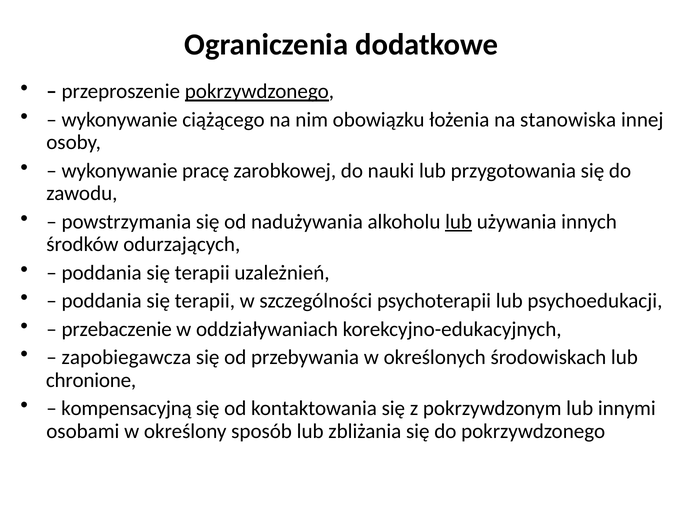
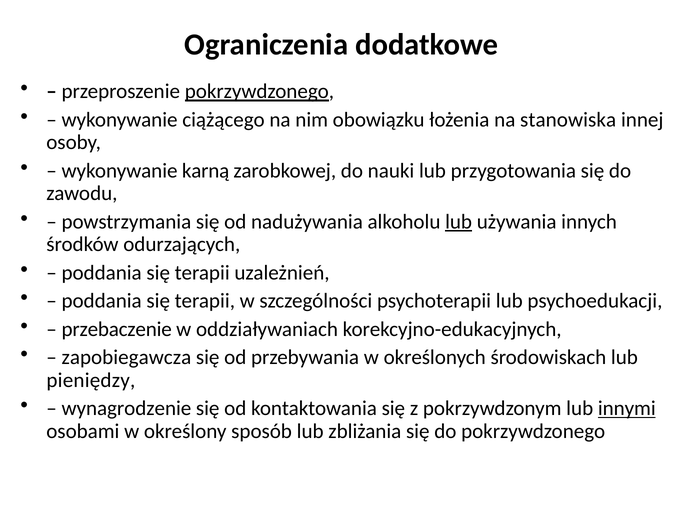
pracę: pracę -> karną (206, 171)
chronione: chronione -> pieniędzy (91, 381)
kompensacyjną: kompensacyjną -> wynagrodzenie (126, 409)
innymi underline: none -> present (627, 409)
